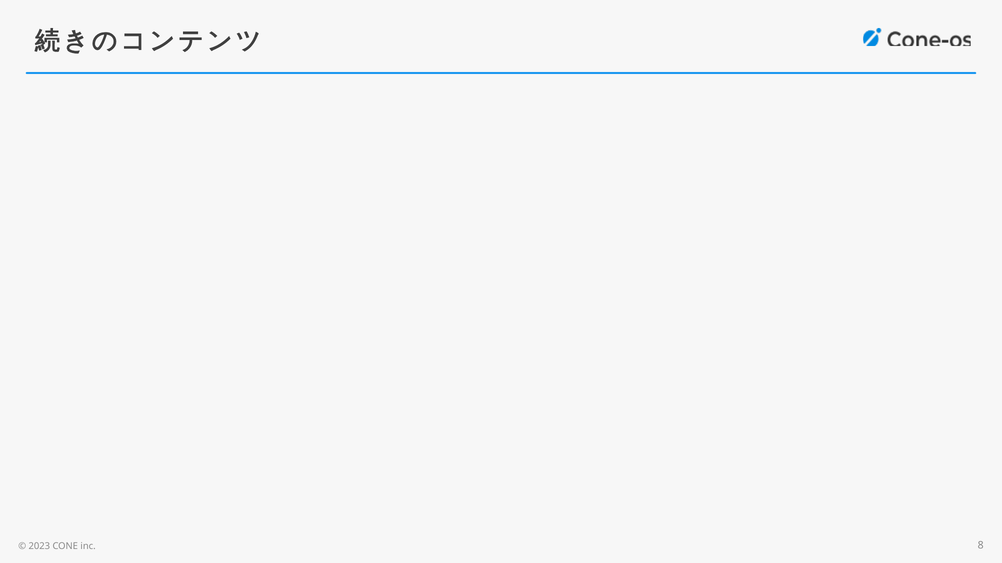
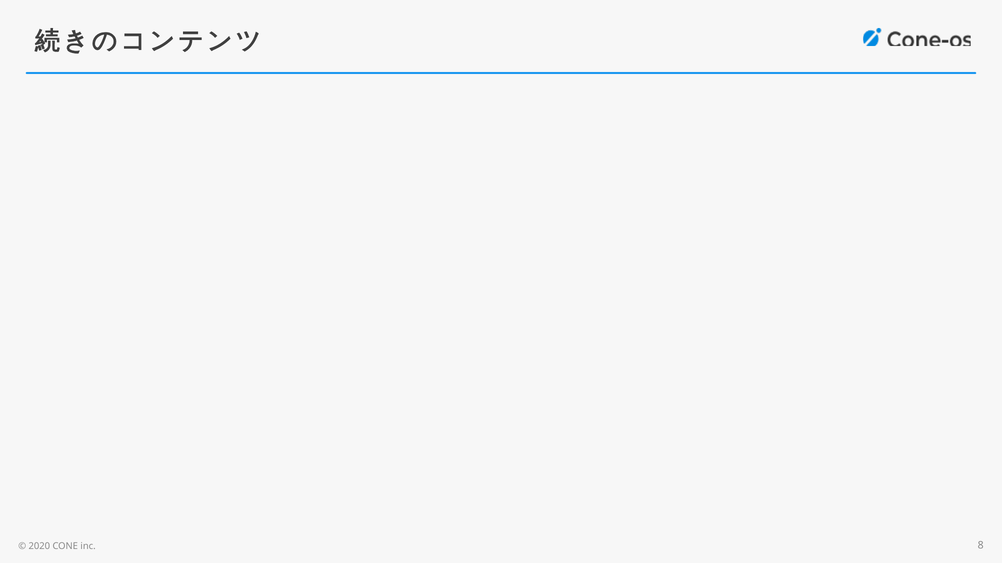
2023: 2023 -> 2020 (39, 547)
